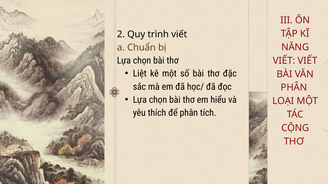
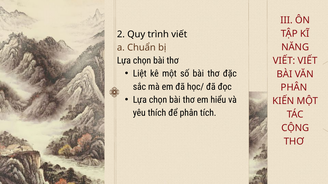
LOẠI: LOẠI -> KIẾN (283, 101)
